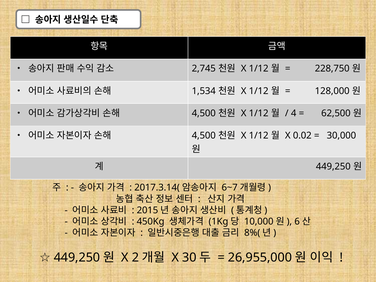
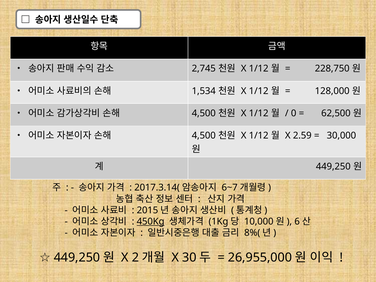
4: 4 -> 0 (294, 113)
0.02: 0.02 -> 2.59 (302, 136)
450Kg underline: none -> present (151, 221)
